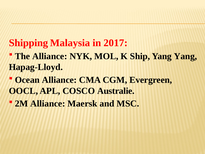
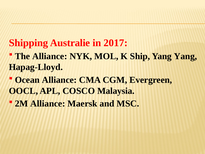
Malaysia: Malaysia -> Australie (70, 43)
Australie: Australie -> Malaysia (116, 91)
